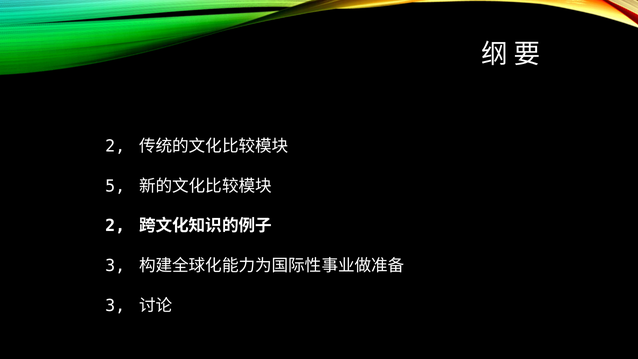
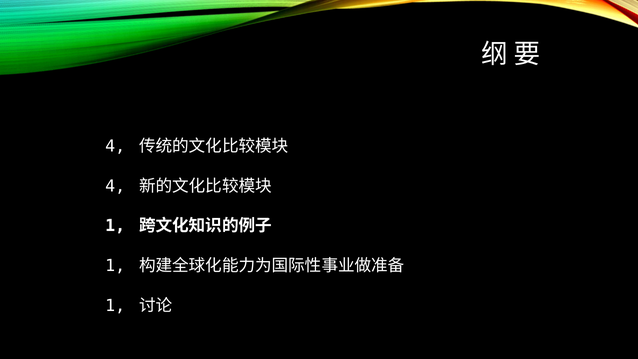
2: 2 -> 4 (115, 146)
5: 5 -> 4 (115, 186)
2: 2 -> 1 (115, 226)
3: 3 -> 1 (115, 266)
3: 3 -> 1 (115, 306)
